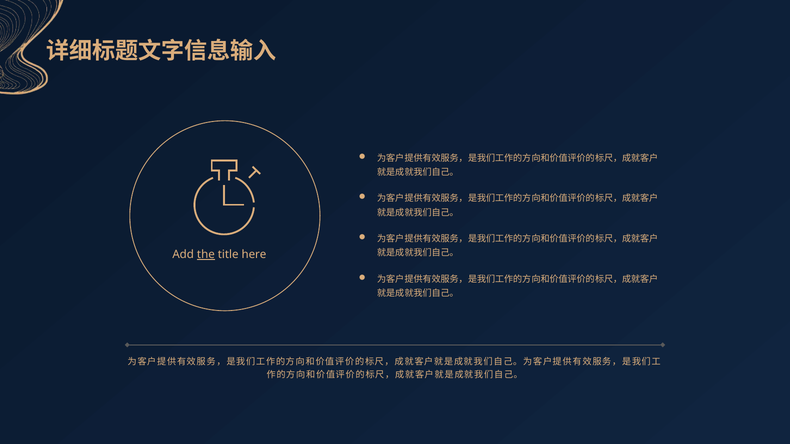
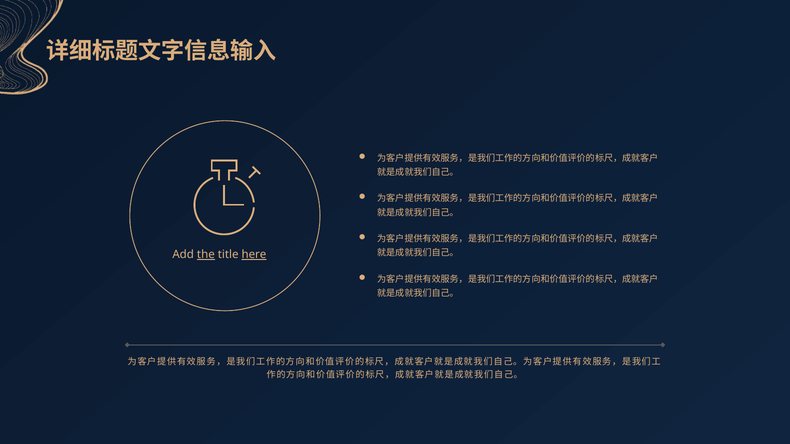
here underline: none -> present (254, 255)
